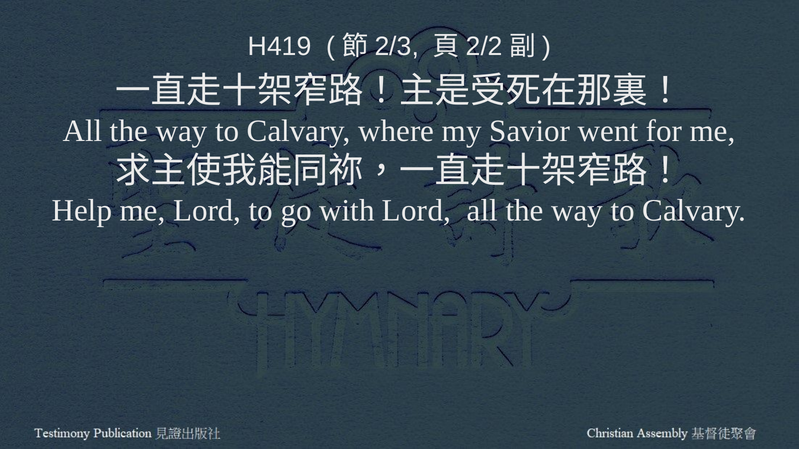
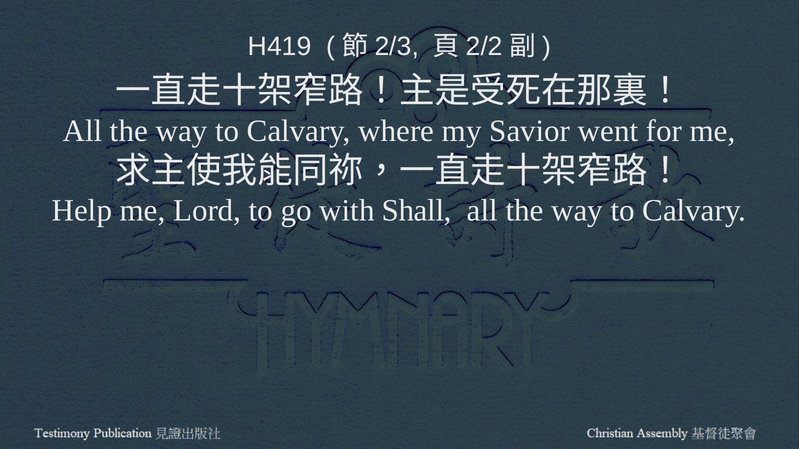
with Lord: Lord -> Shall (417, 211)
